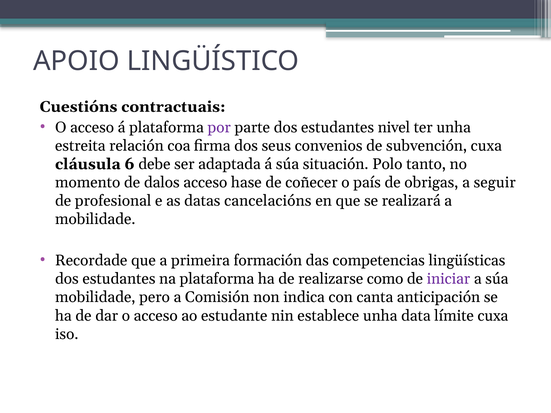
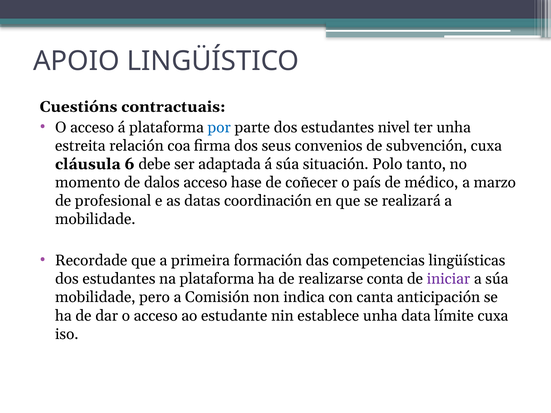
por colour: purple -> blue (219, 127)
obrigas: obrigas -> médico (431, 183)
seguir: seguir -> marzo (495, 183)
cancelacións: cancelacións -> coordinación (268, 201)
como: como -> conta (385, 279)
